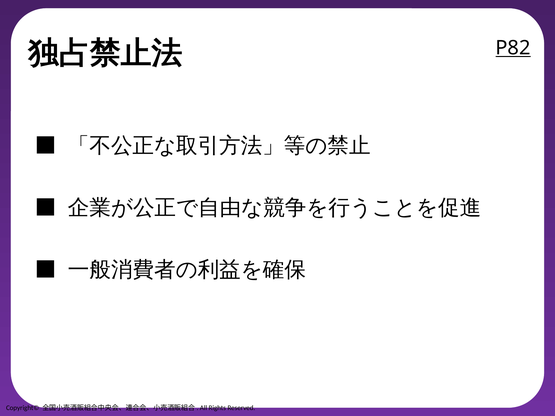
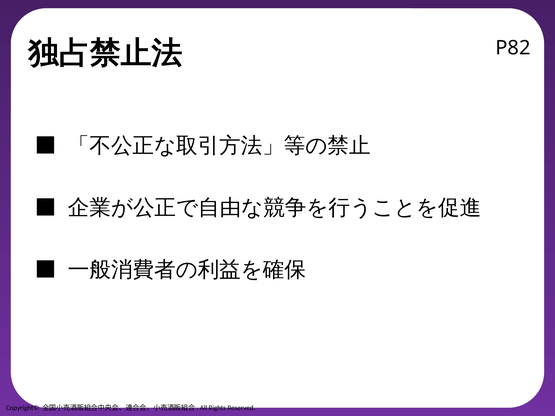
P82 underline: present -> none (513, 48)
